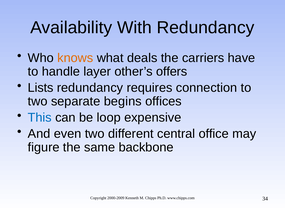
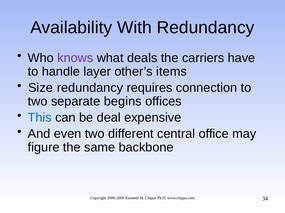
knows colour: orange -> purple (75, 58)
offers: offers -> items (172, 72)
Lists: Lists -> Size (41, 88)
loop: loop -> deal (109, 118)
